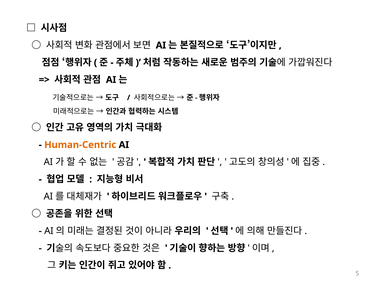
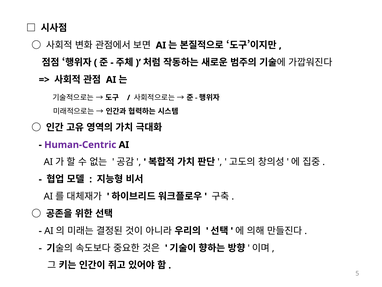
Human-Centric colour: orange -> purple (80, 145)
